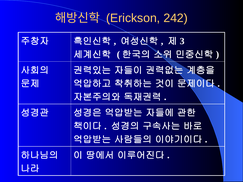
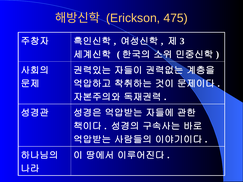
242: 242 -> 475 (176, 18)
